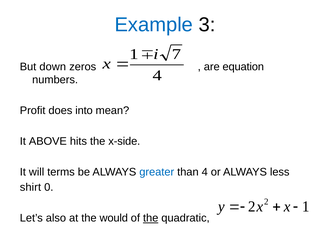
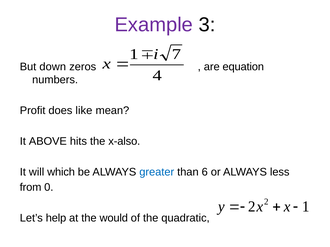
Example colour: blue -> purple (154, 25)
into: into -> like (84, 111)
x-side: x-side -> x-also (124, 142)
terms: terms -> which (61, 172)
than 4: 4 -> 6 (205, 172)
shirt: shirt -> from (31, 188)
also: also -> help (56, 219)
the underline: present -> none (151, 219)
